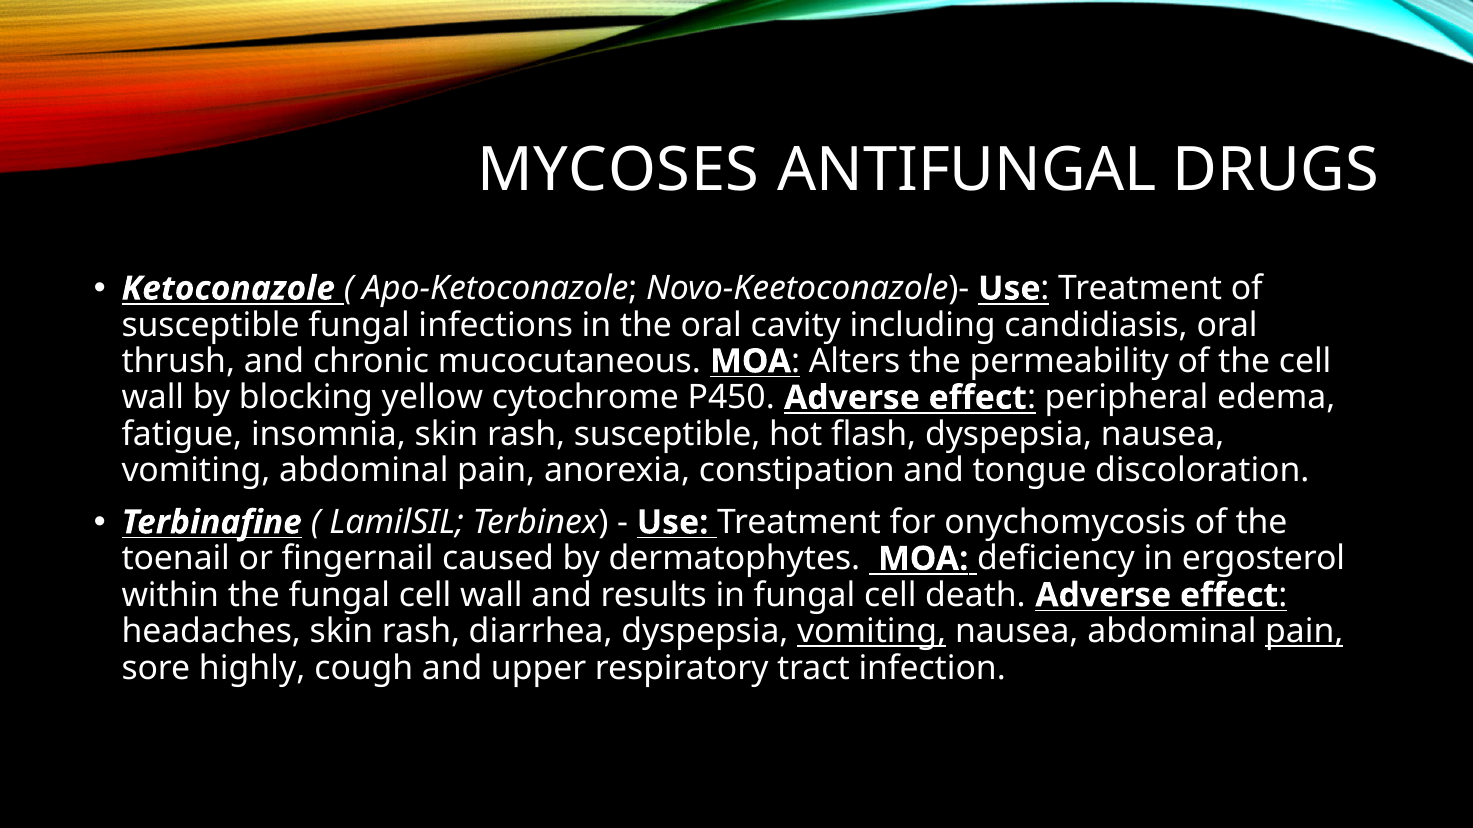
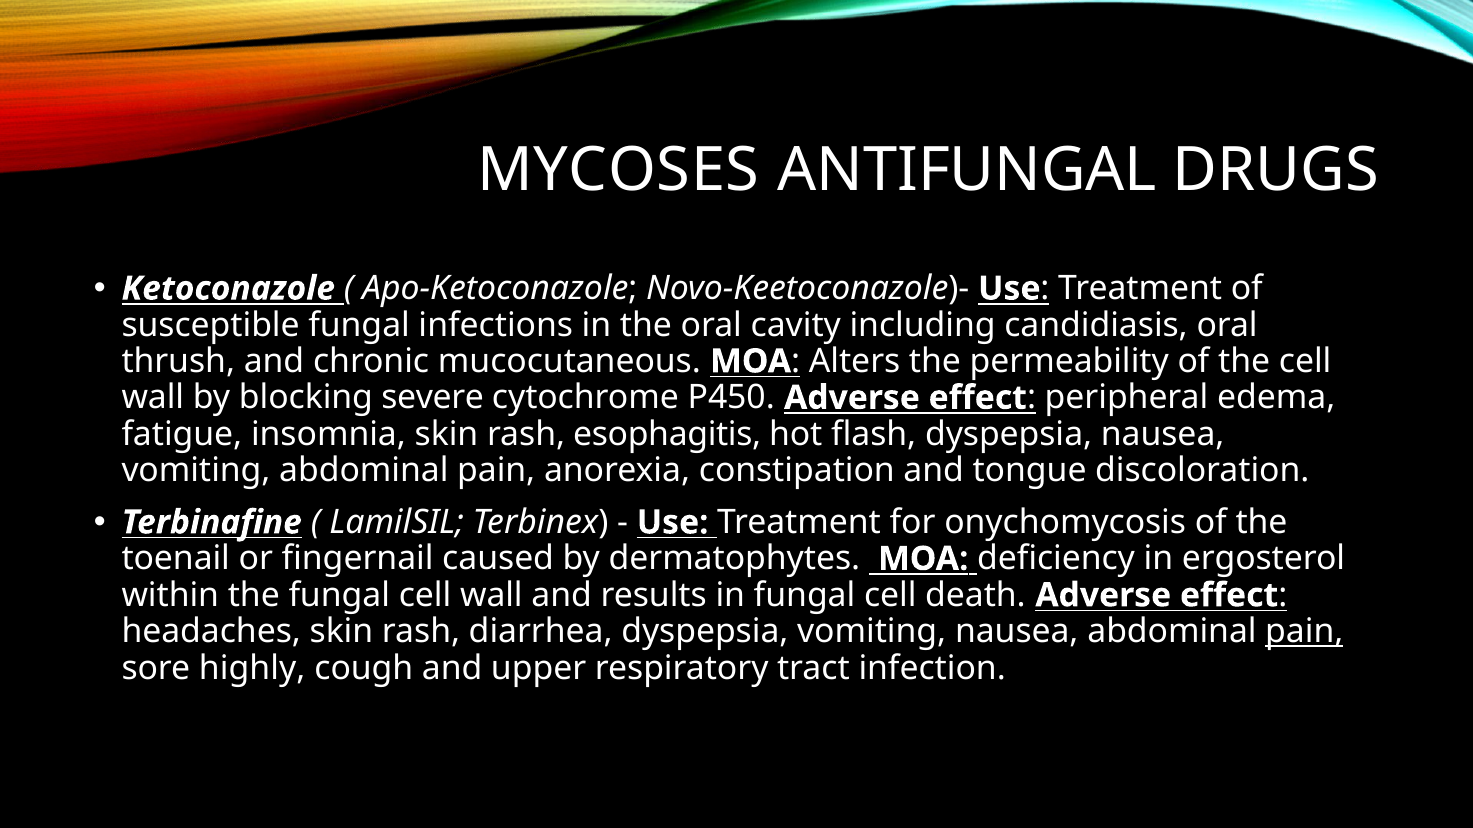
yellow: yellow -> severe (433, 398)
rash susceptible: susceptible -> esophagitis (667, 434)
vomiting underline: present -> none (872, 632)
